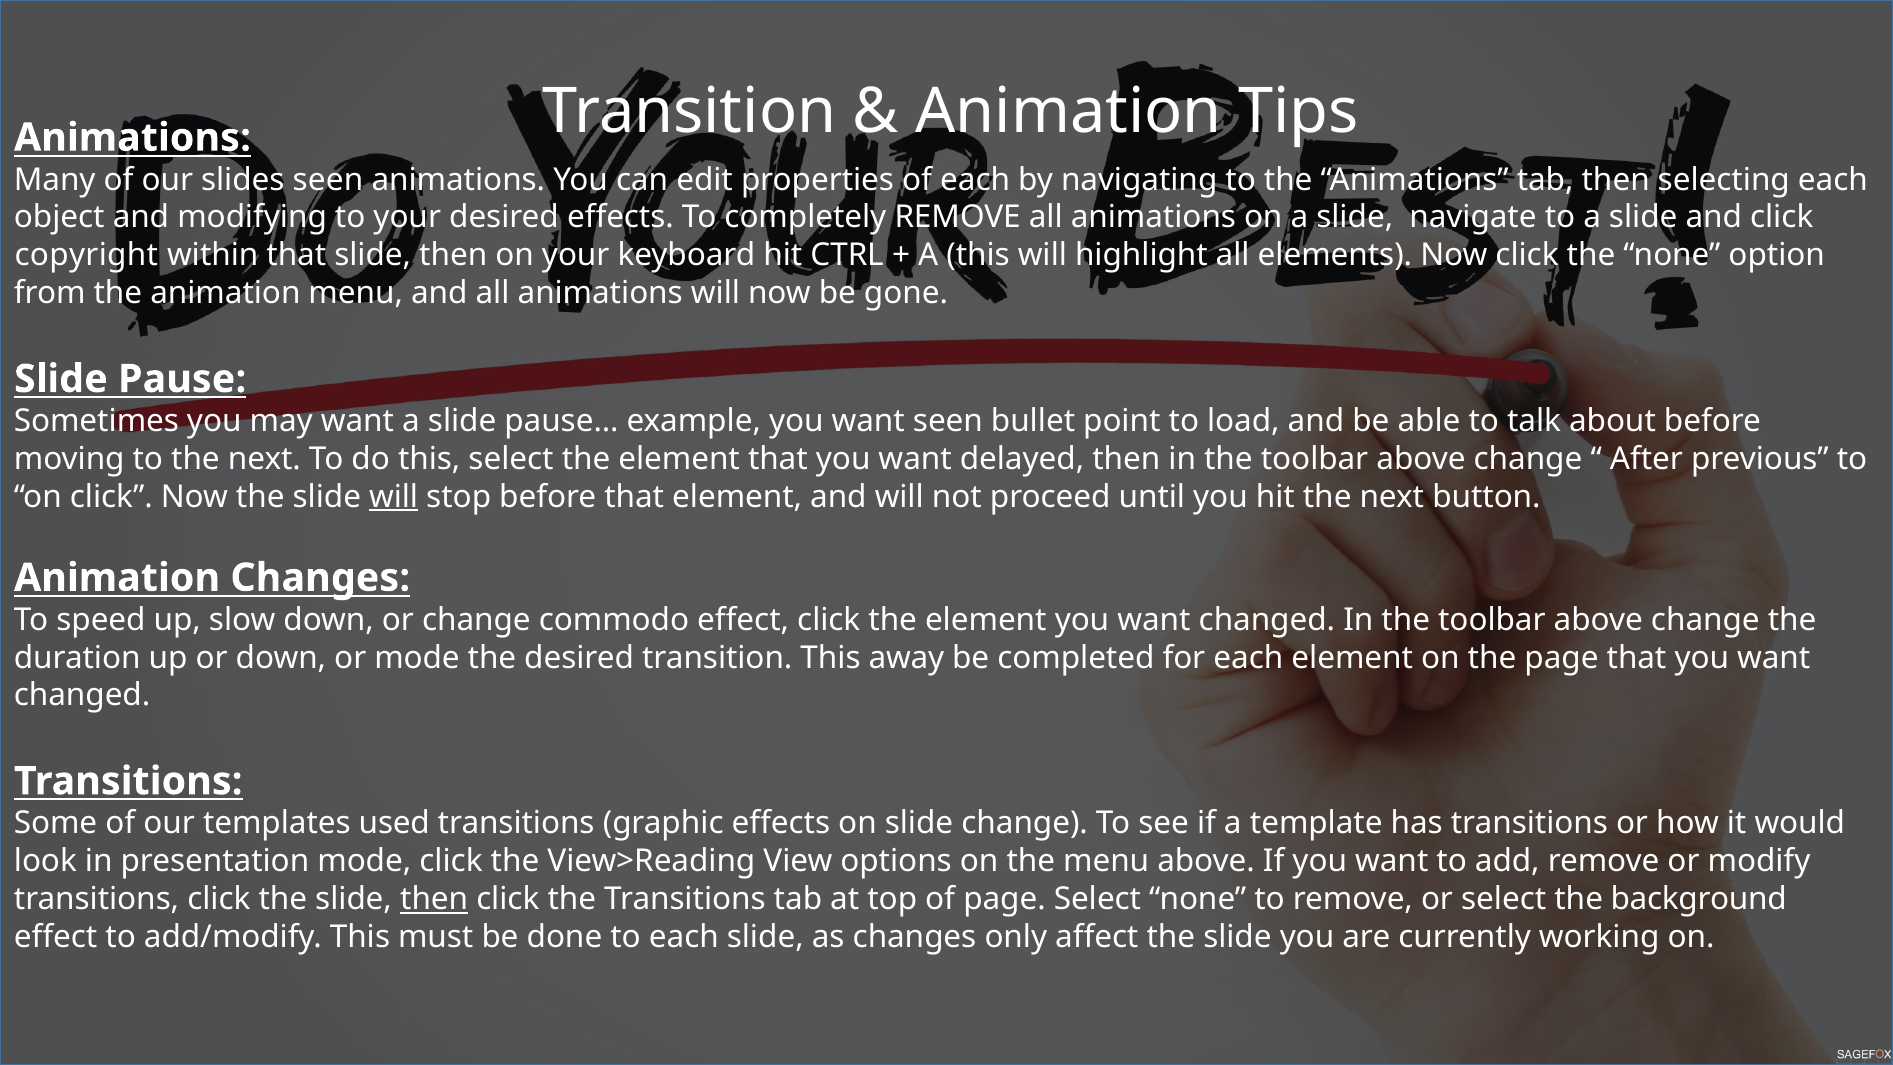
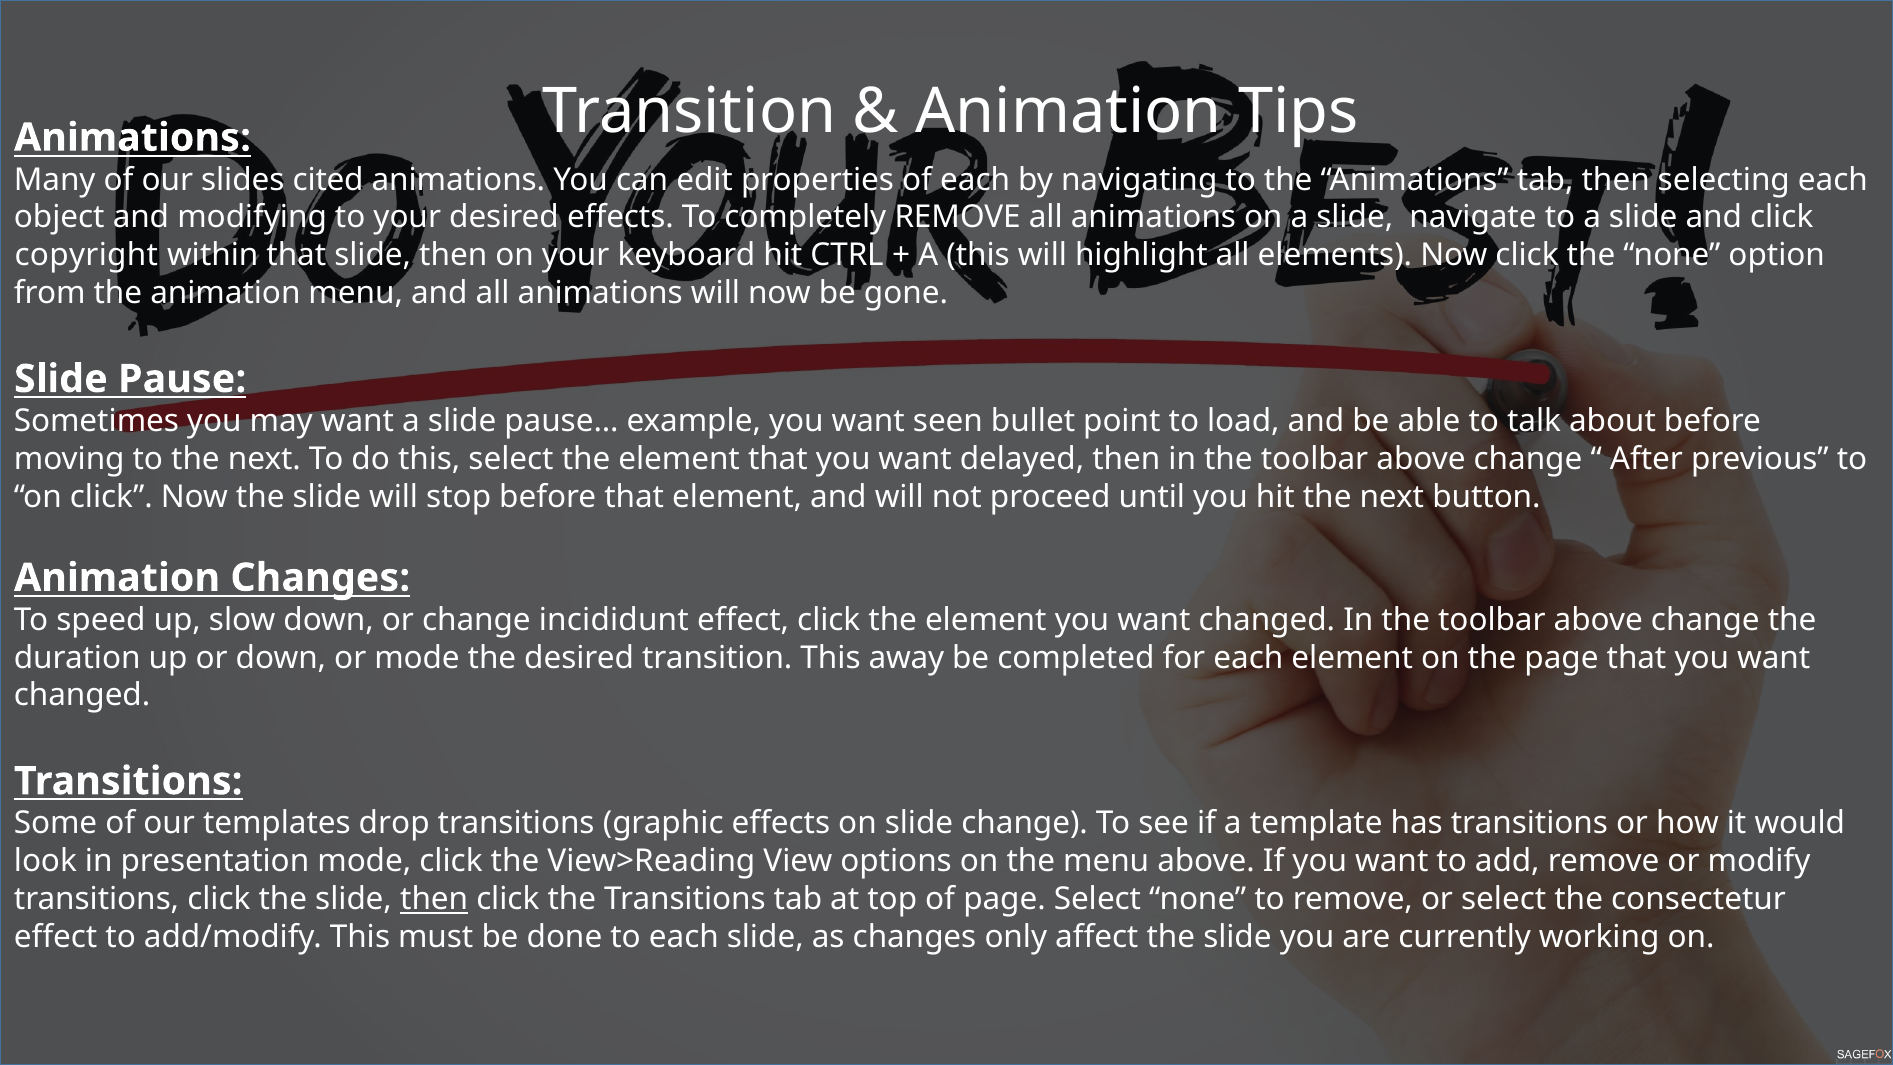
slides seen: seen -> cited (328, 180)
will underline: present -> none (394, 497)
commodo: commodo -> incididunt (614, 620)
used: used -> drop (394, 823)
background: background -> consectetur (1698, 899)
